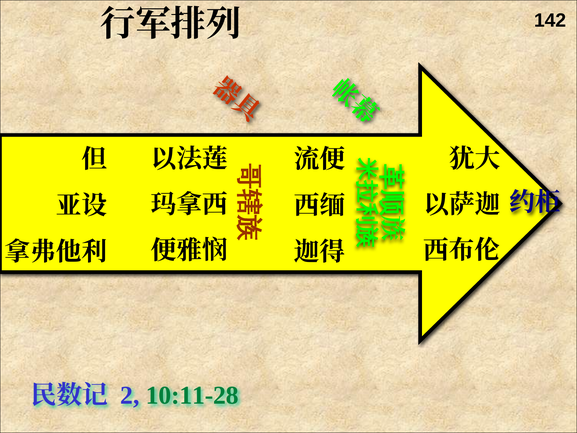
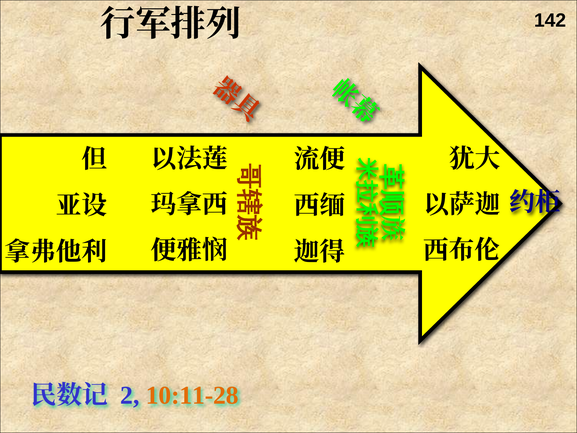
10:11-28 colour: green -> orange (192, 395)
